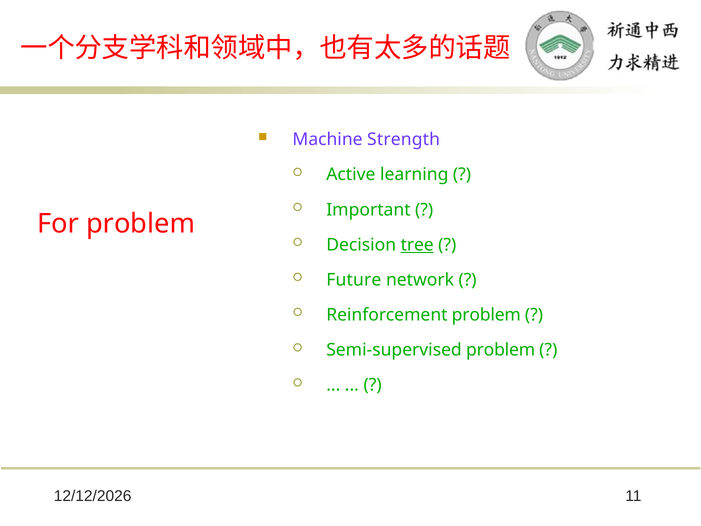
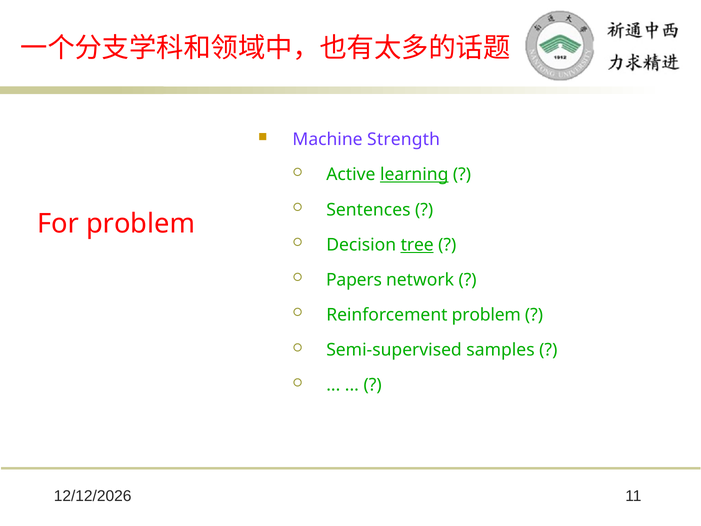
learning underline: none -> present (414, 175)
Important: Important -> Sentences (368, 210)
Future: Future -> Papers (354, 280)
Semi-supervised problem: problem -> samples (501, 350)
